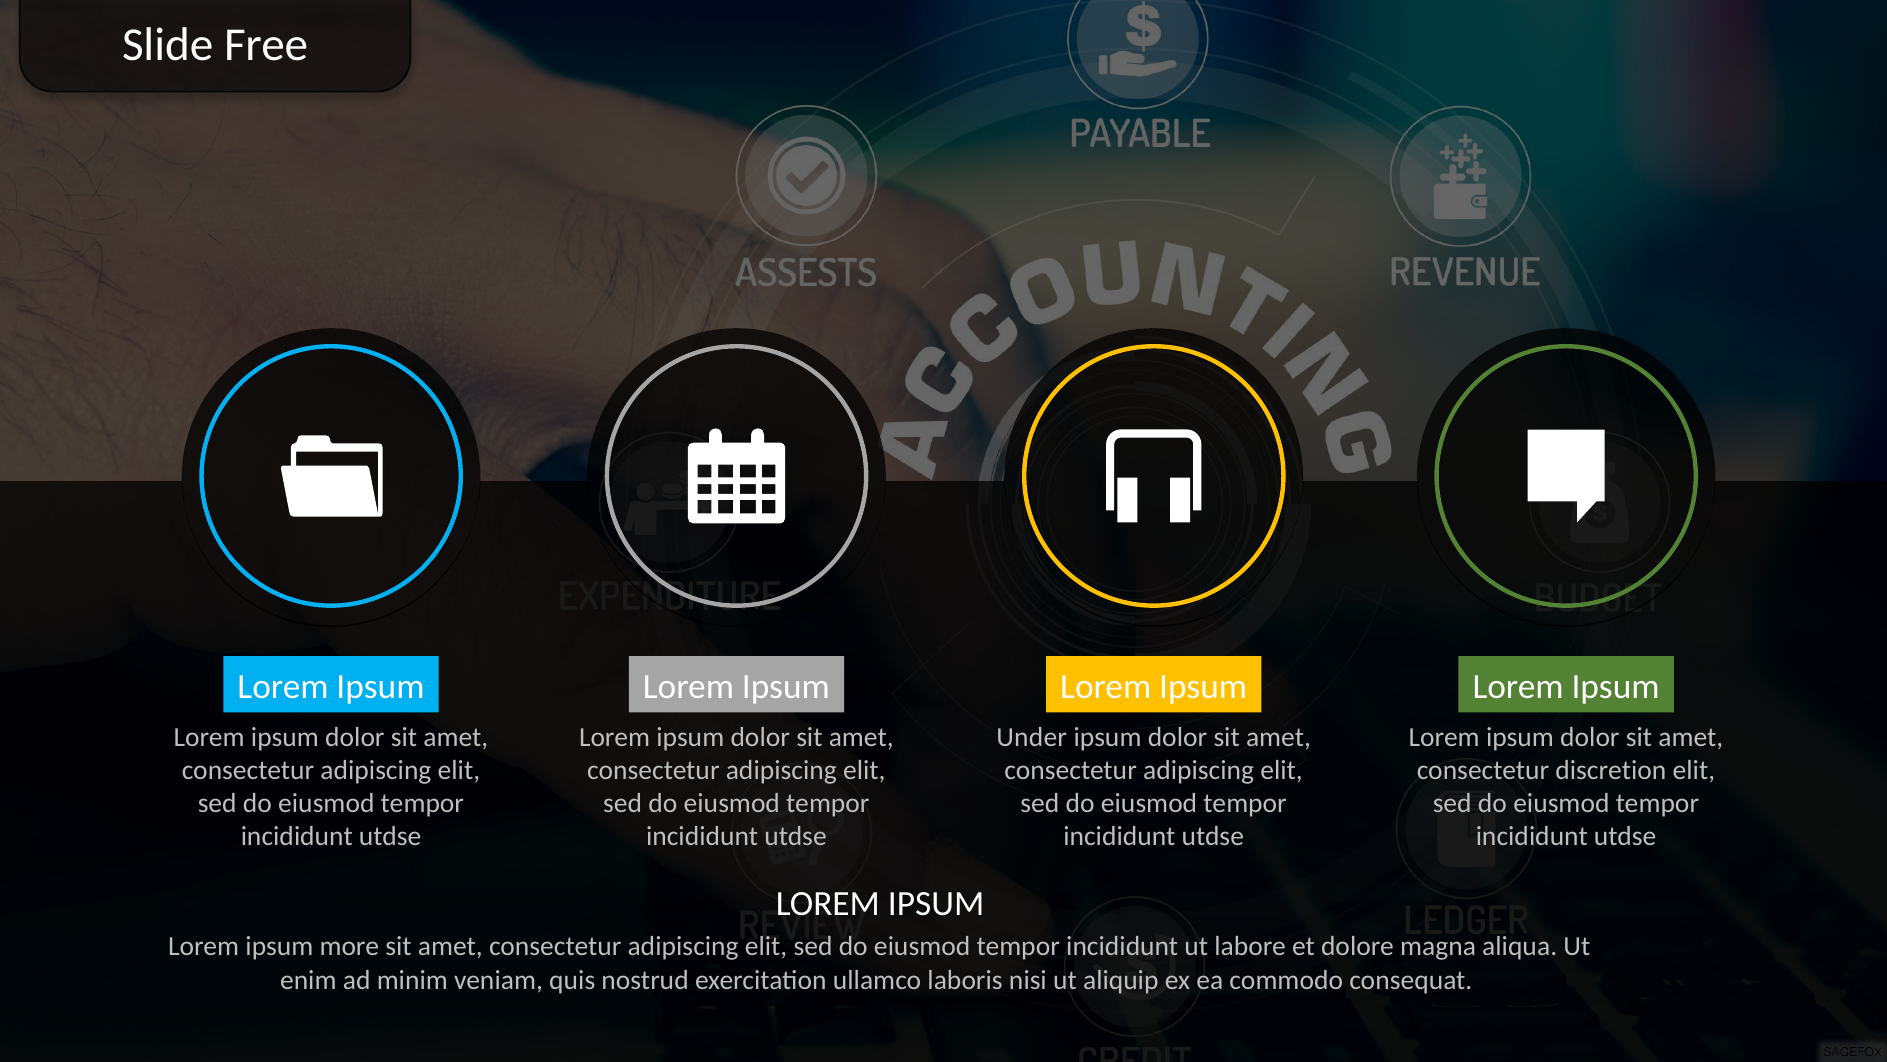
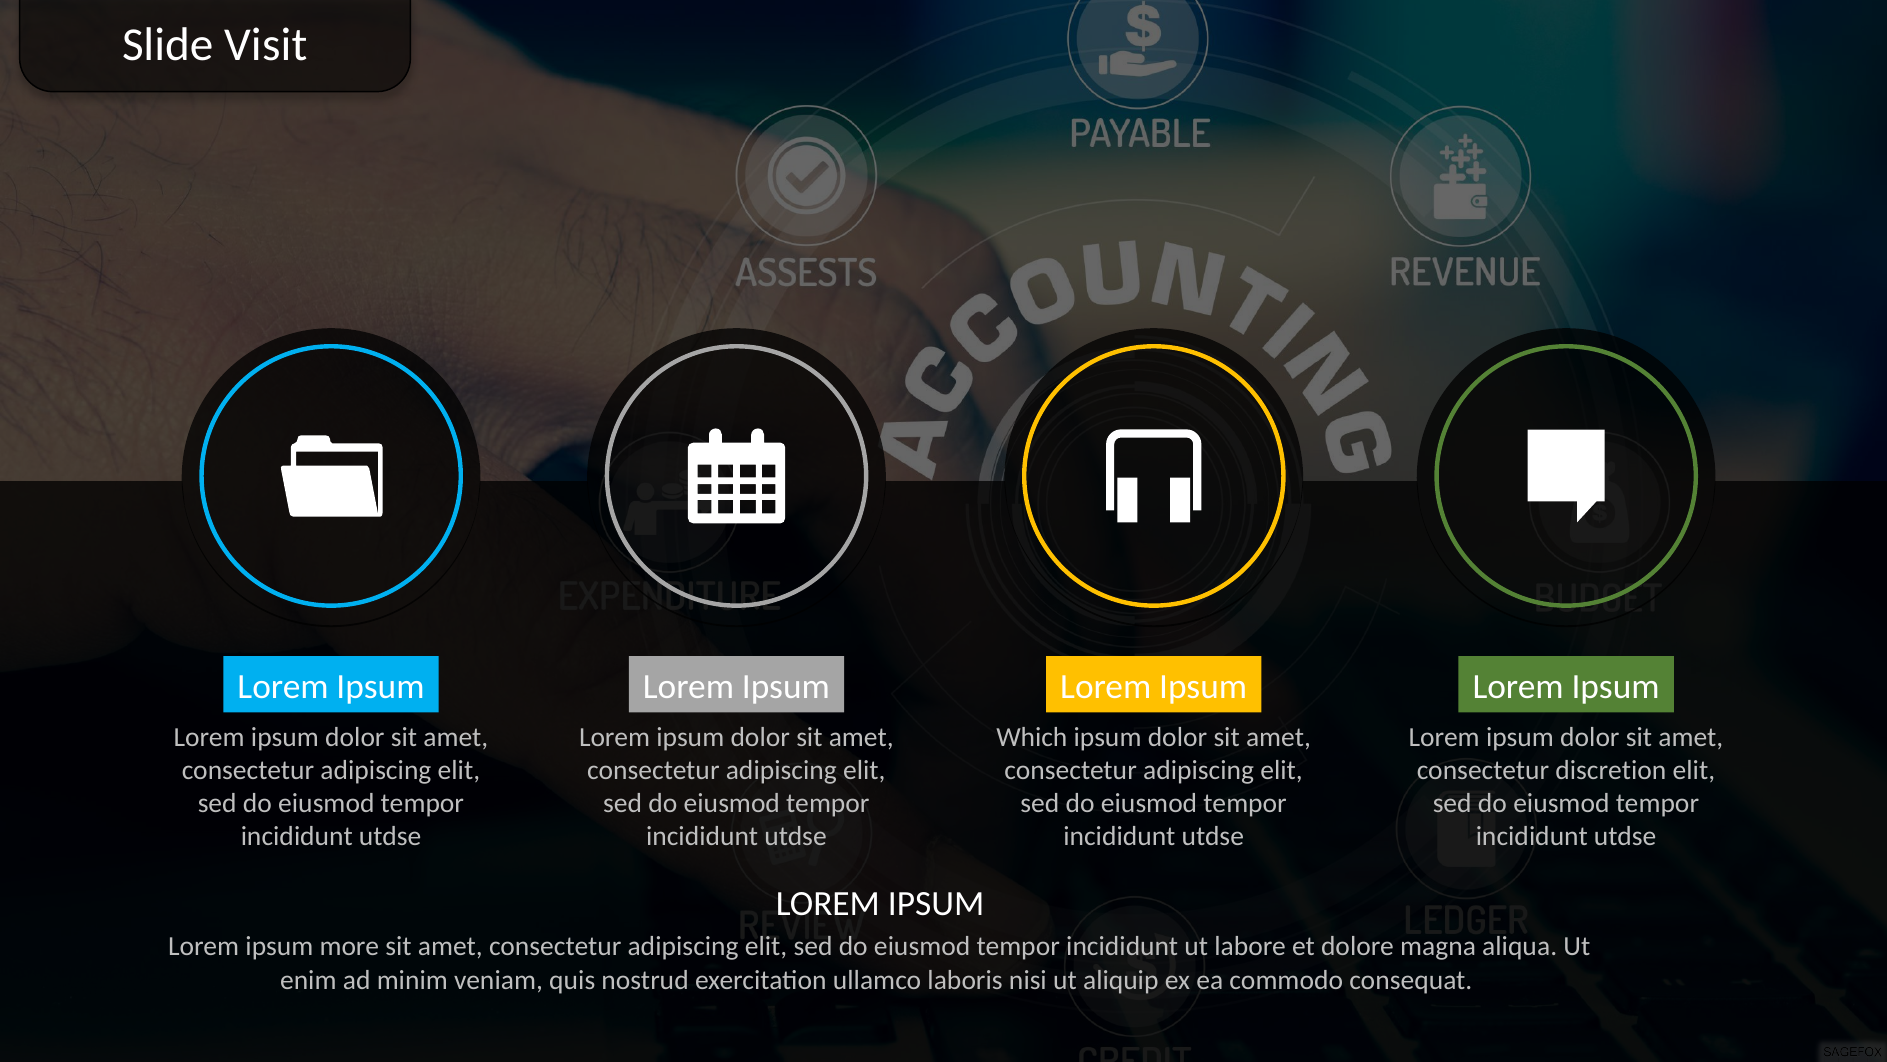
Free: Free -> Visit (266, 45)
Under: Under -> Which (1032, 737)
